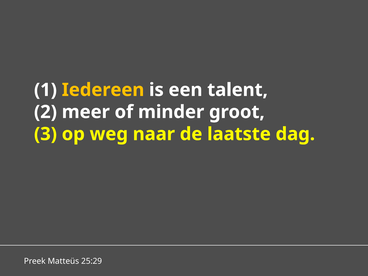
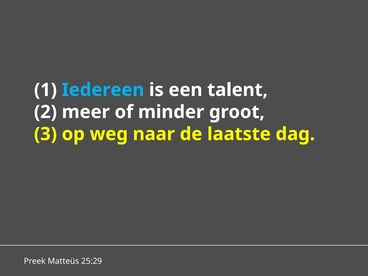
Iedereen colour: yellow -> light blue (103, 90)
